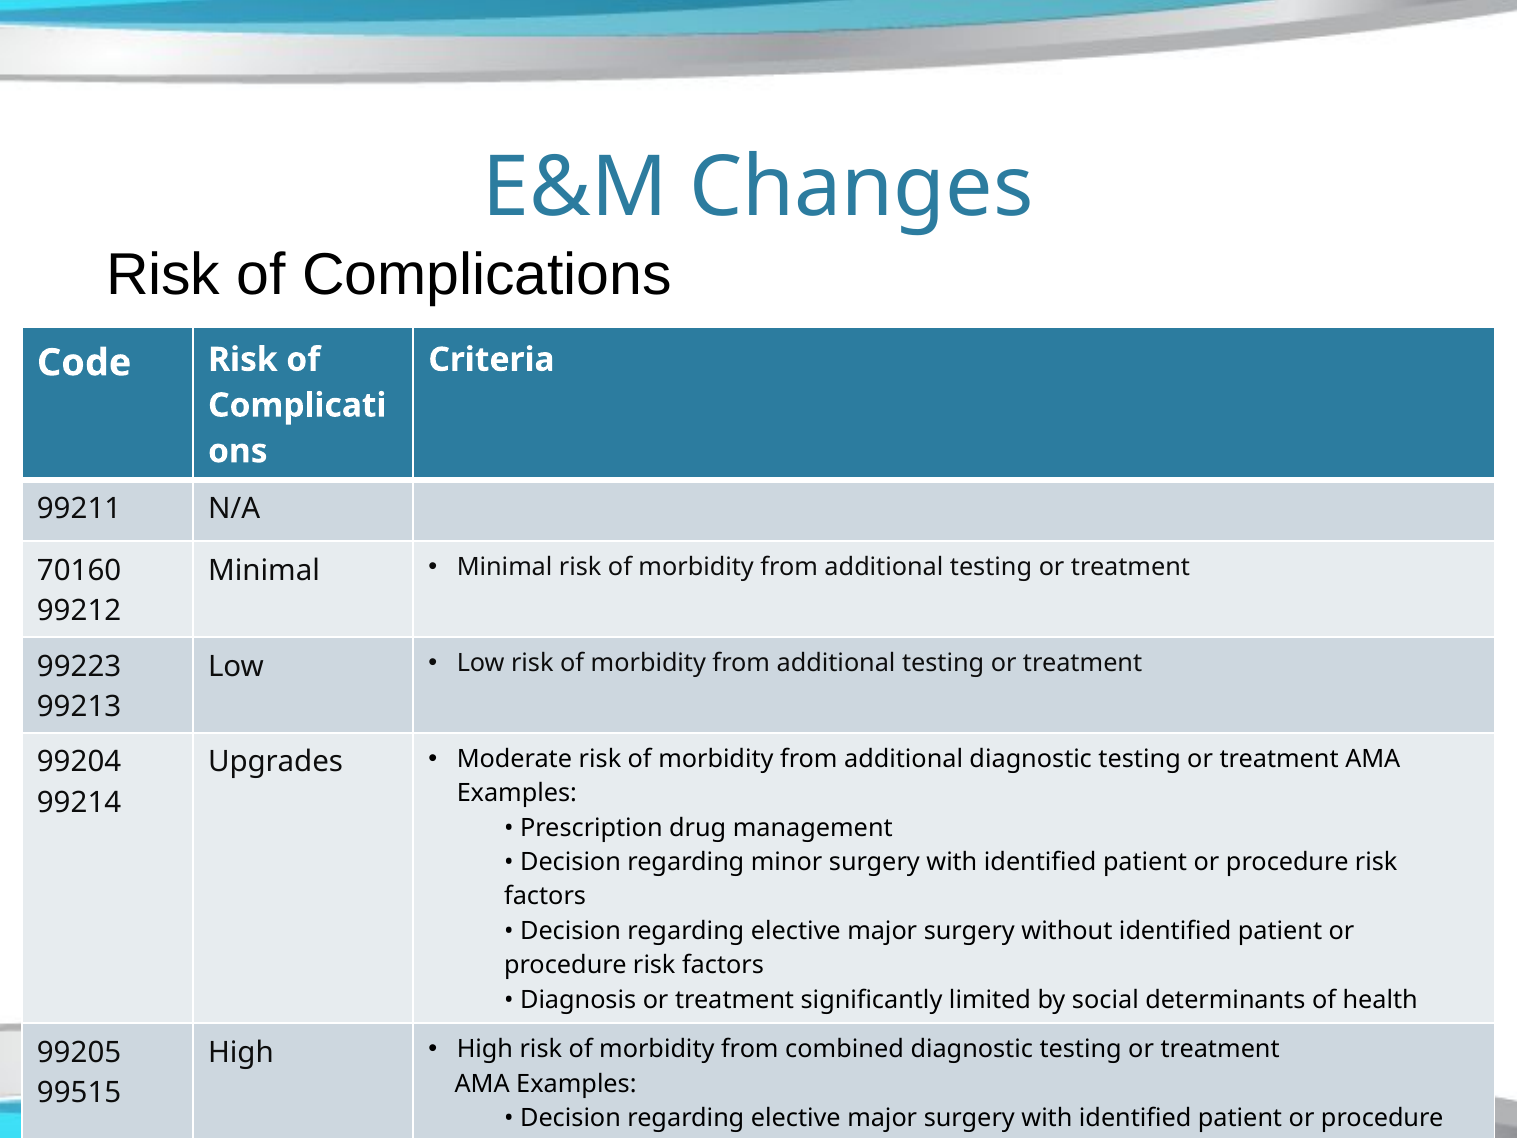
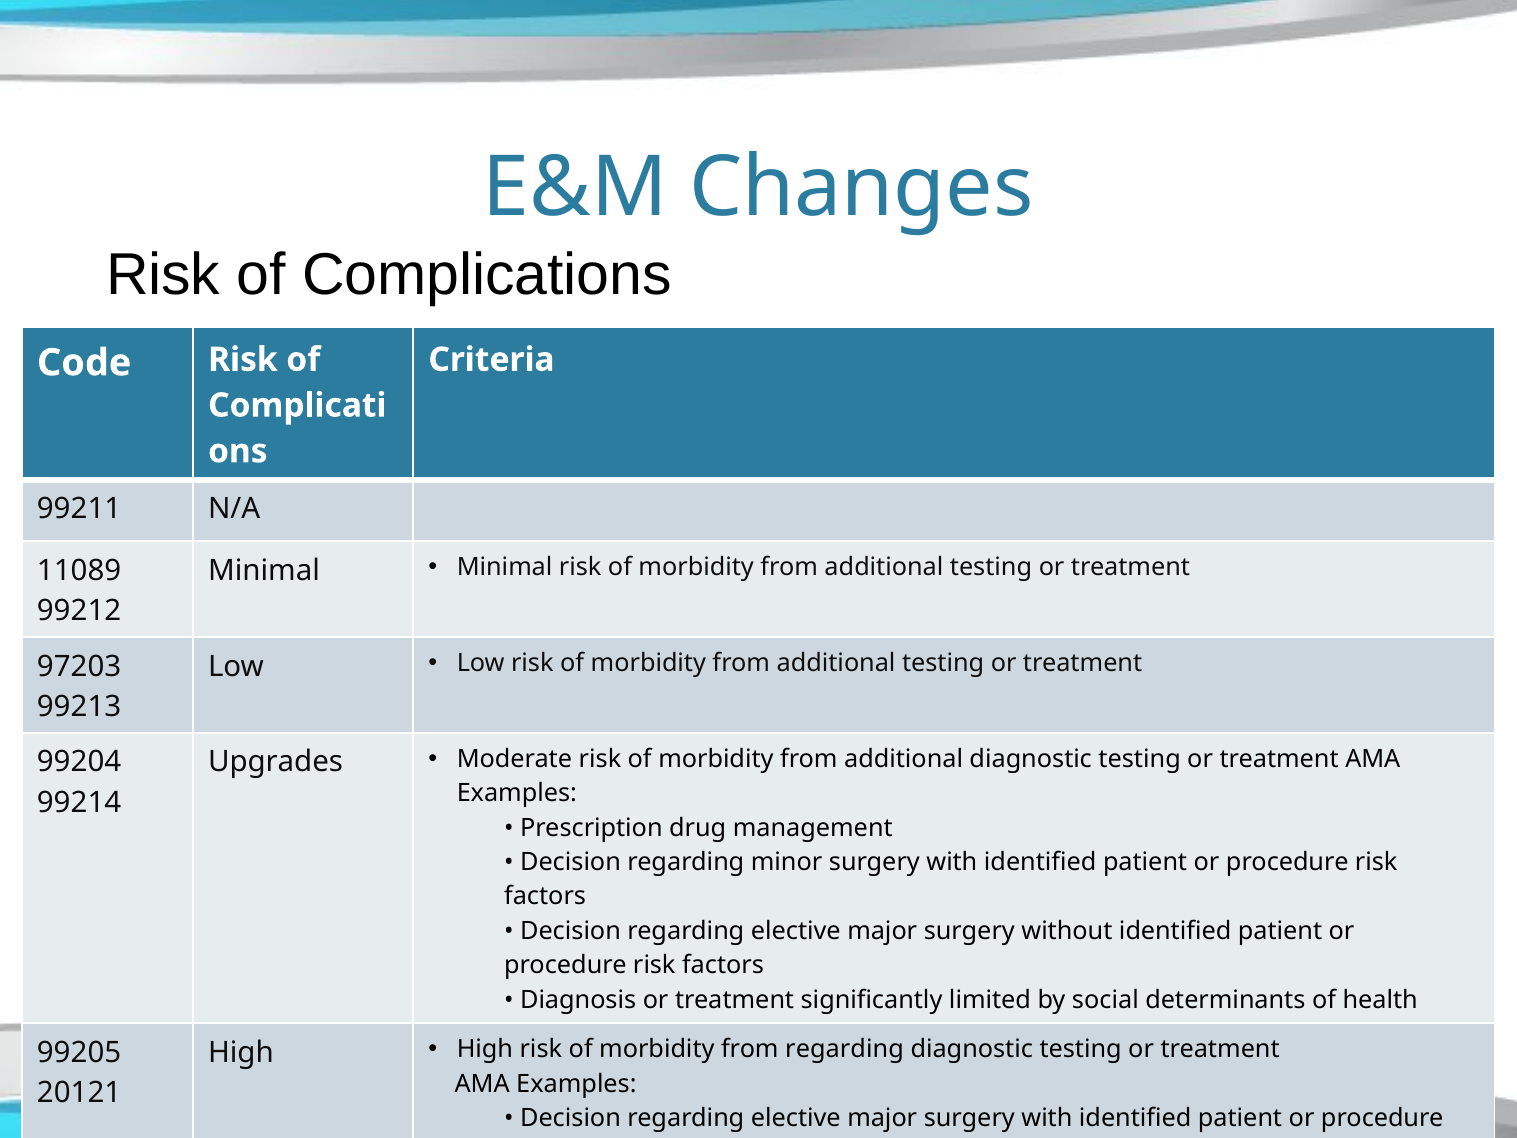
70160: 70160 -> 11089 (79, 571)
99223: 99223 -> 97203 (79, 666)
from combined: combined -> regarding (845, 1049)
99515: 99515 -> 20121 (79, 1093)
